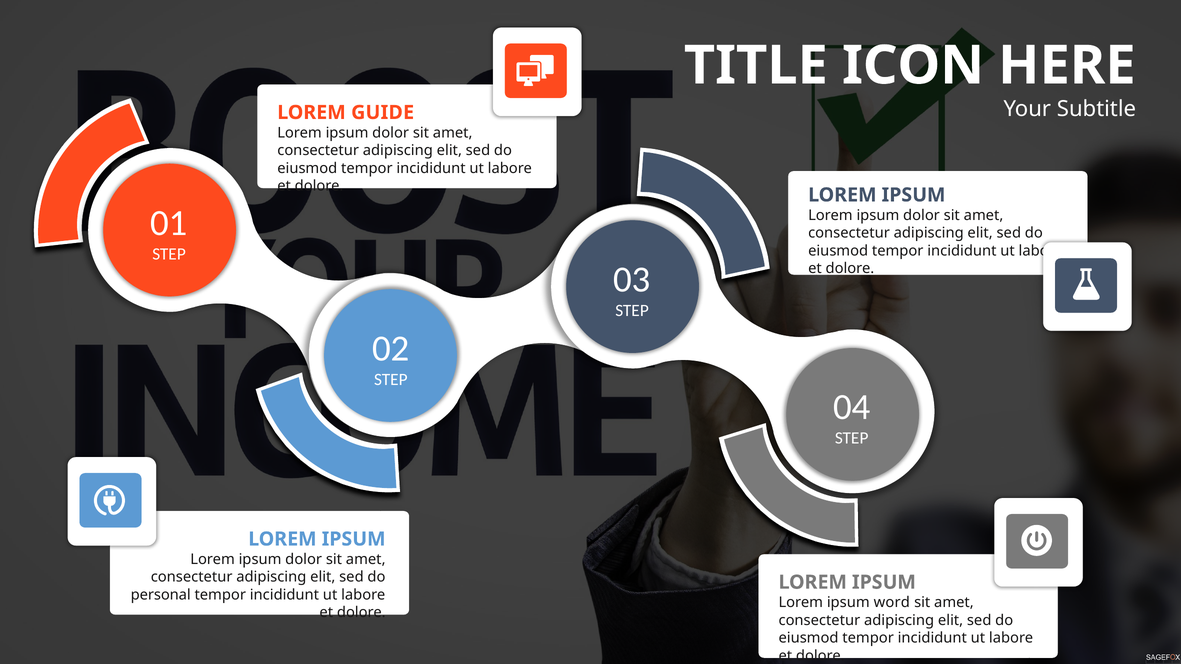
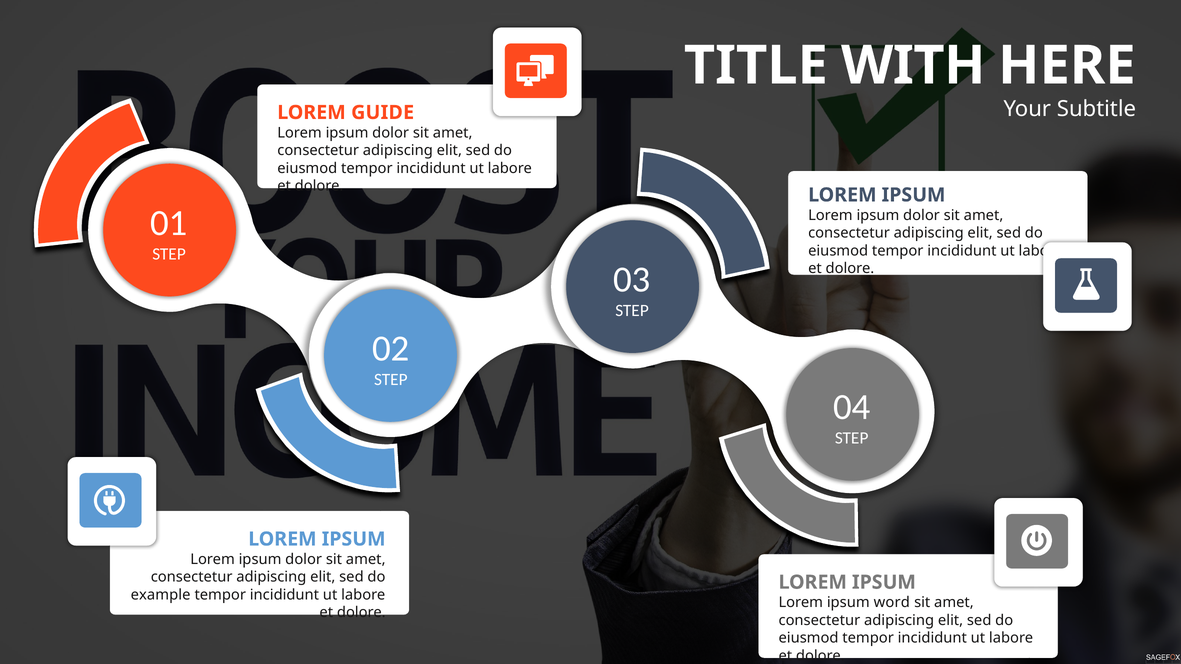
ICON: ICON -> WITH (913, 66)
personal: personal -> example (161, 595)
